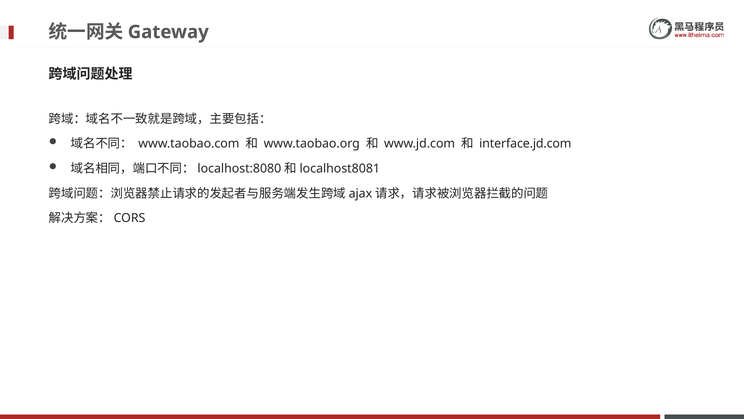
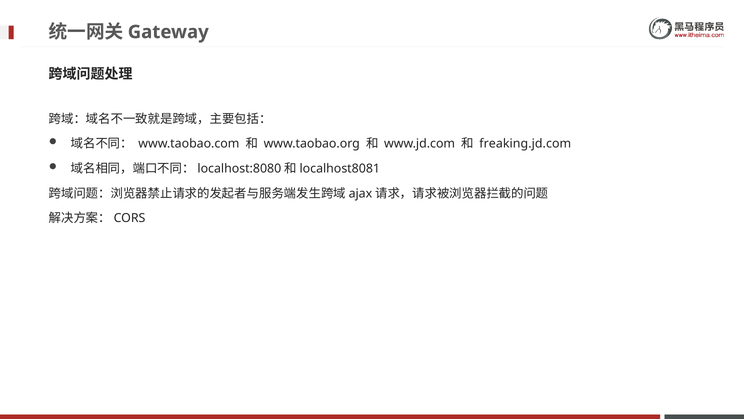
interface.jd.com: interface.jd.com -> freaking.jd.com (525, 144)
